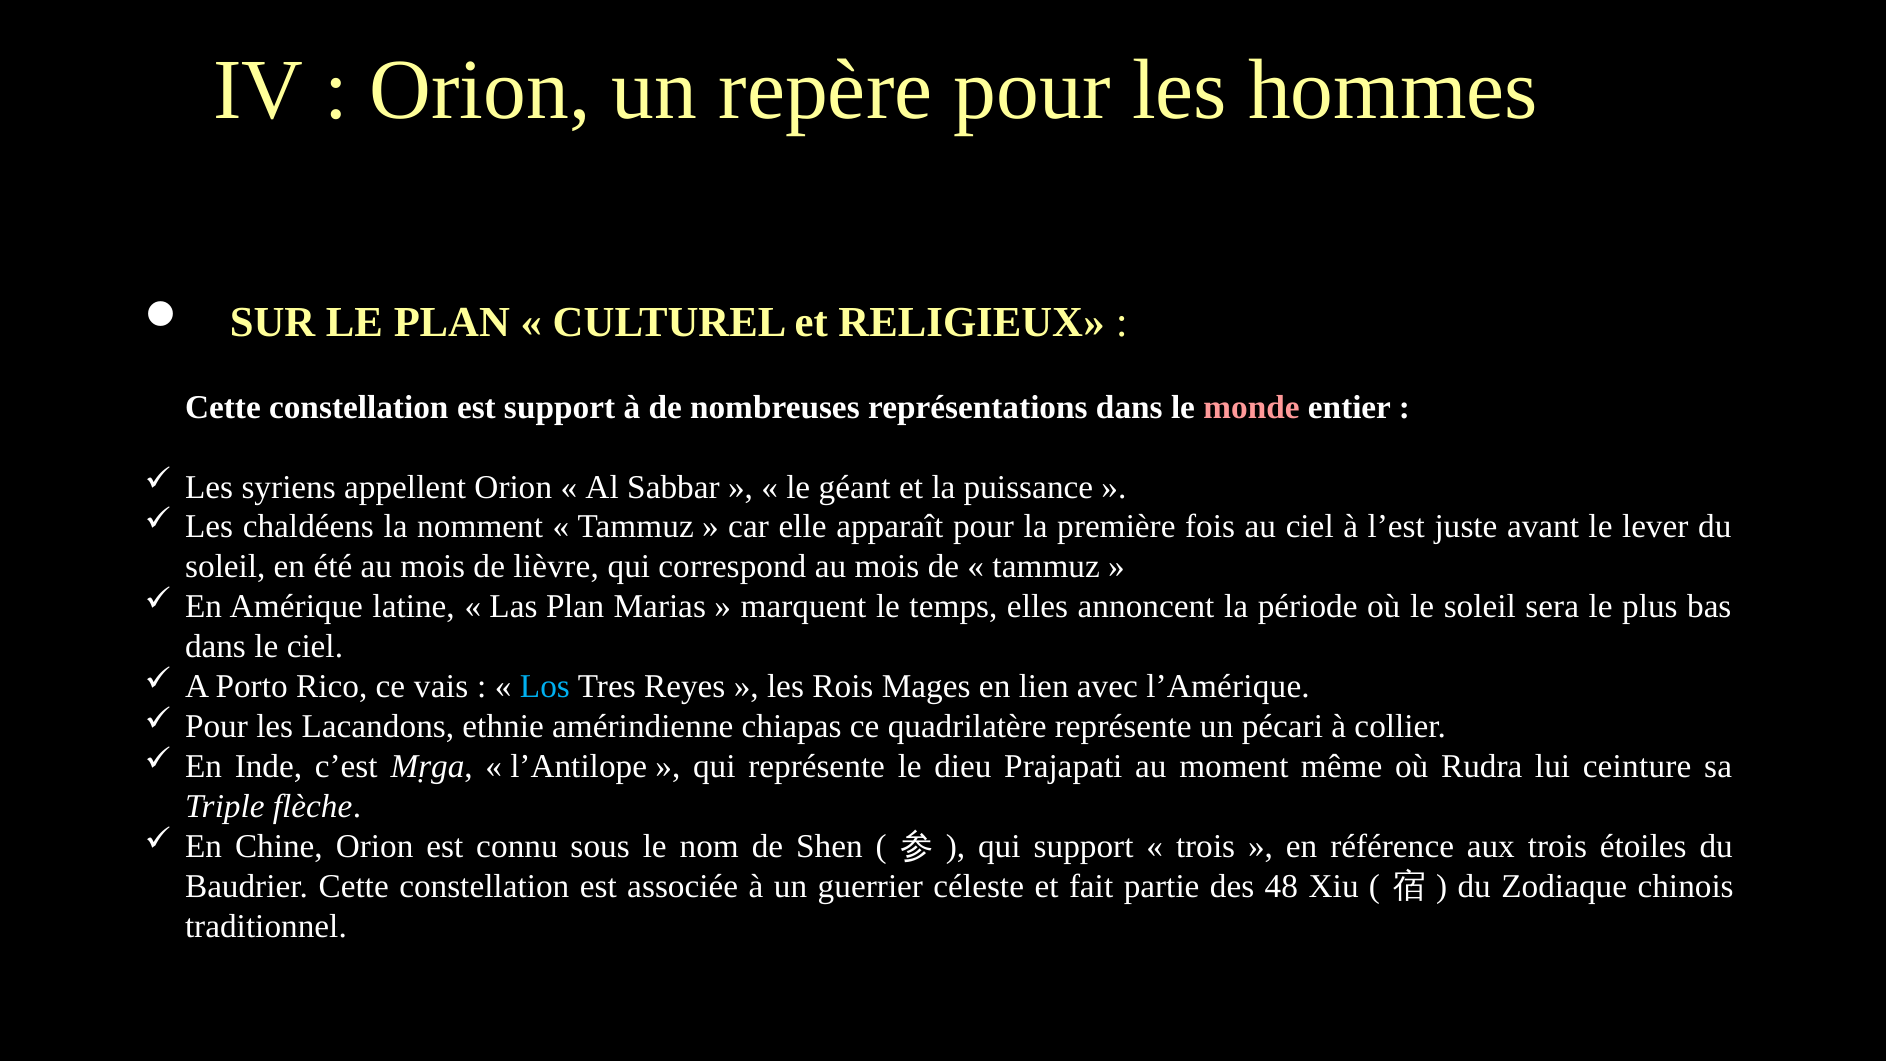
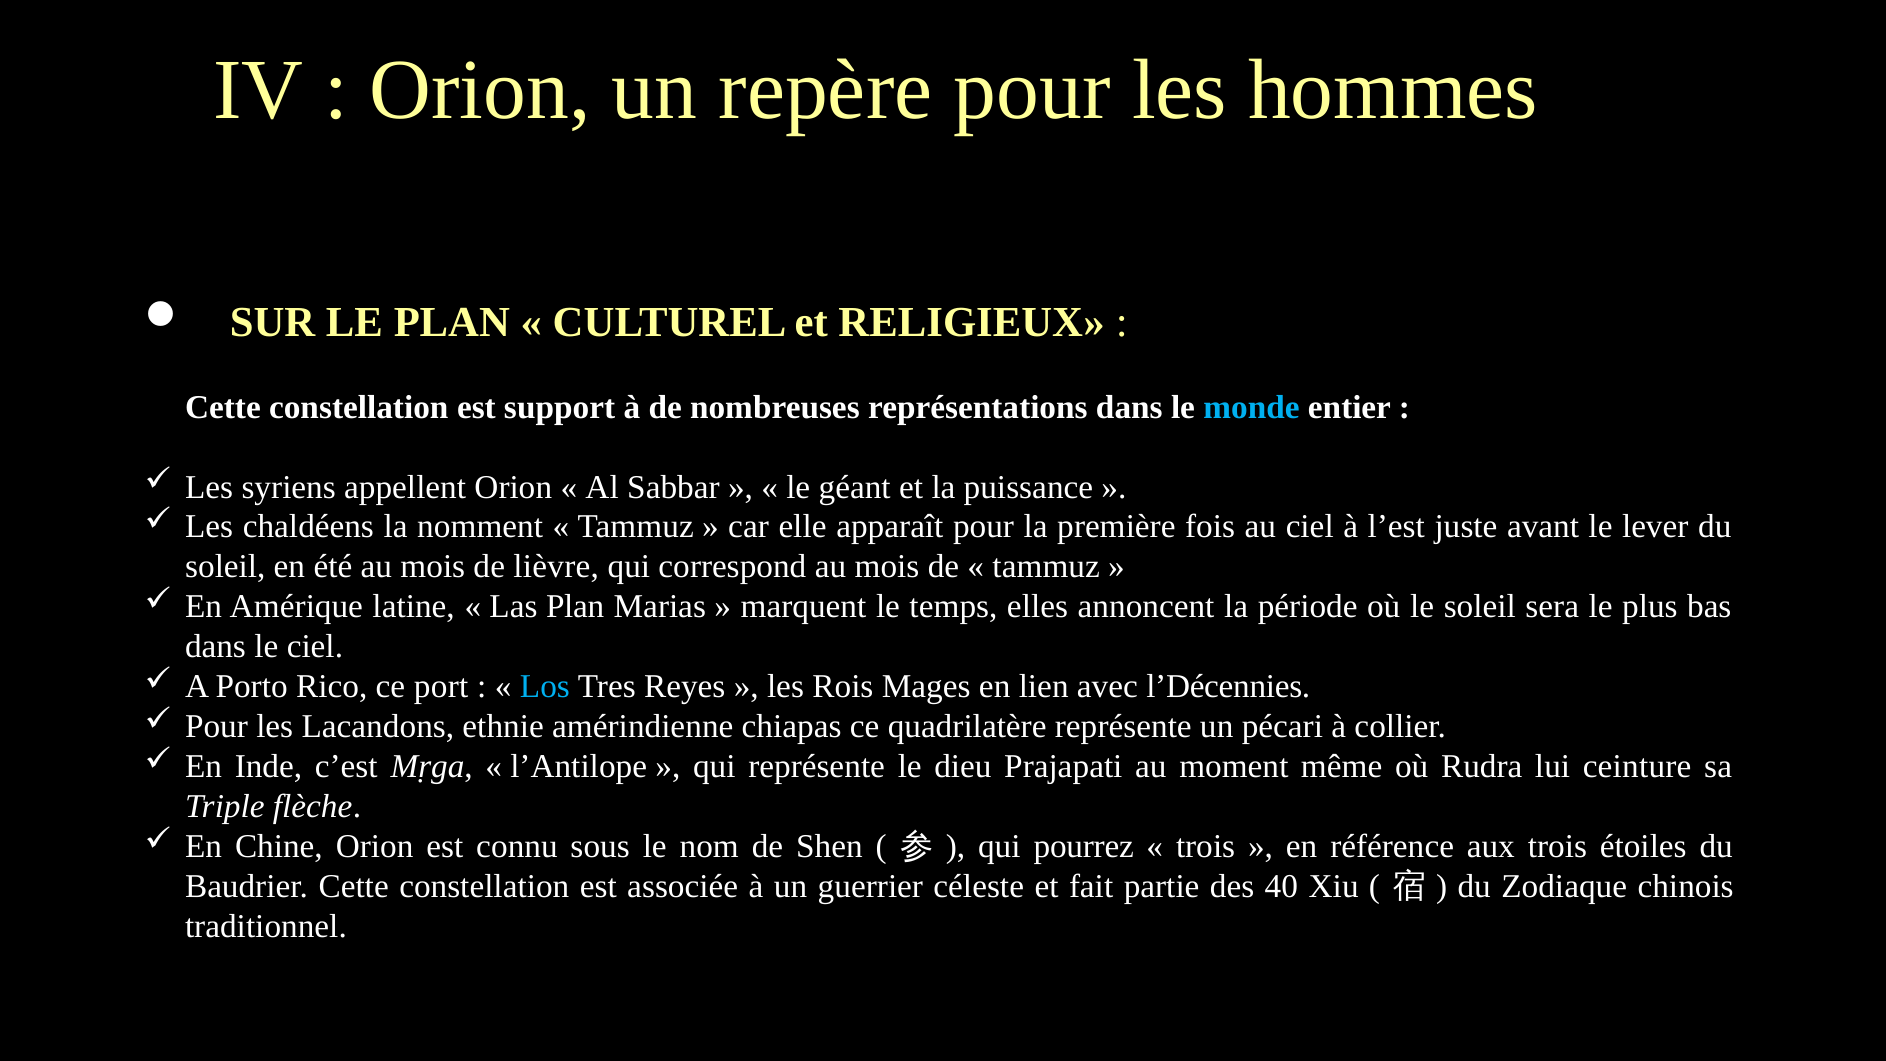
monde colour: pink -> light blue (1252, 407)
vais: vais -> port (441, 687)
l’Amérique: l’Amérique -> l’Décennies (1228, 687)
qui support: support -> pourrez (1084, 846)
48: 48 -> 40 (1281, 886)
